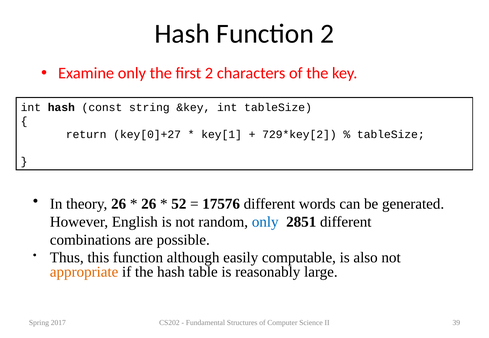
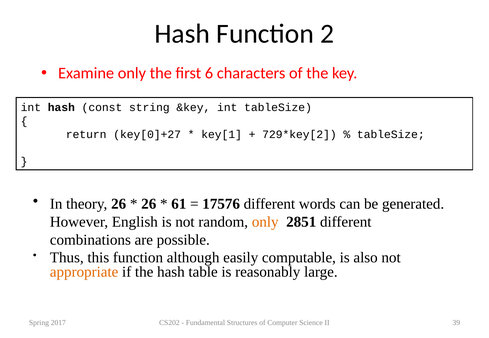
first 2: 2 -> 6 (209, 73)
52: 52 -> 61 (179, 204)
only colour: blue -> orange (265, 222)
